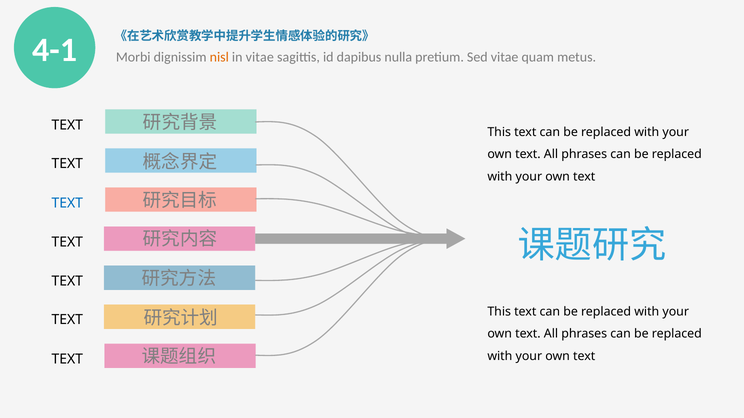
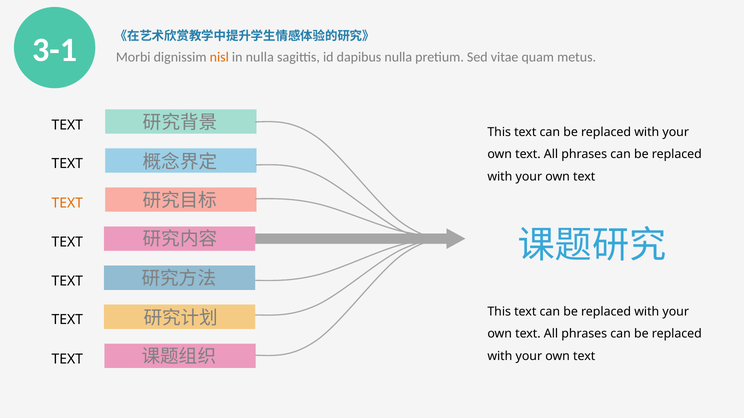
4-1: 4-1 -> 3-1 (55, 50)
in vitae: vitae -> nulla (260, 57)
TEXT colour: blue -> orange (67, 203)
